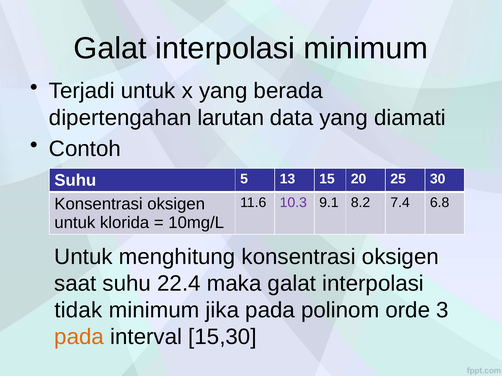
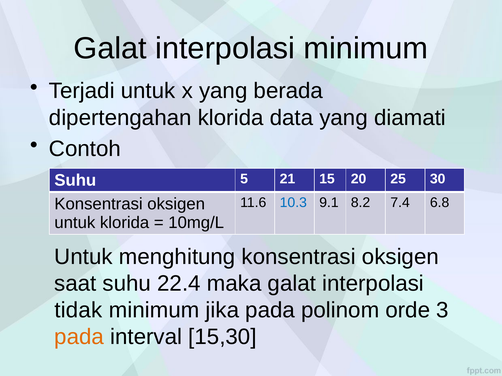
dipertengahan larutan: larutan -> klorida (231, 118)
13: 13 -> 21 (287, 179)
10.3 colour: purple -> blue (293, 203)
